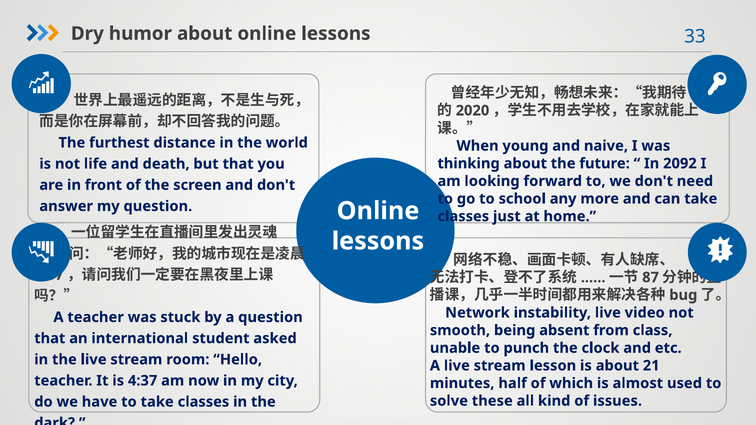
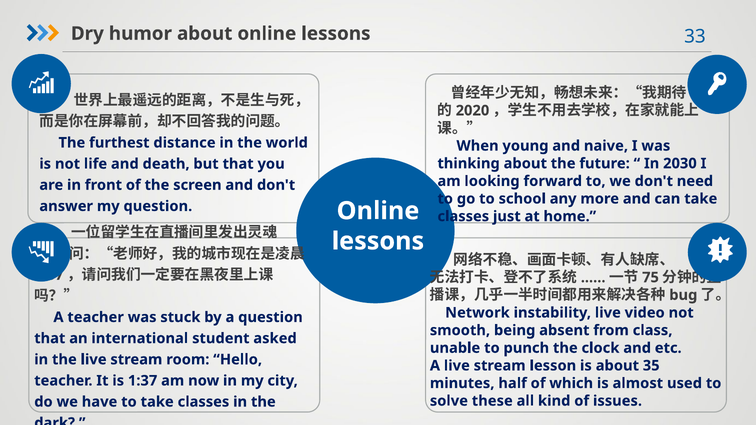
2092: 2092 -> 2030 (680, 164)
87: 87 -> 75 (651, 278)
21: 21 -> 35 (651, 366)
4:37: 4:37 -> 1:37 (143, 381)
